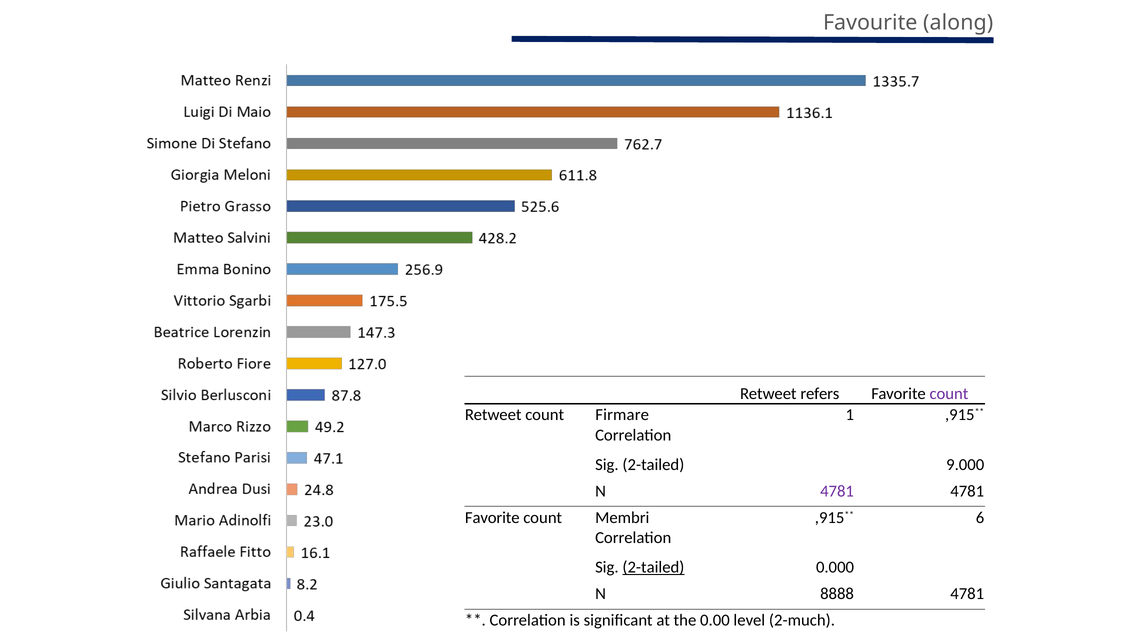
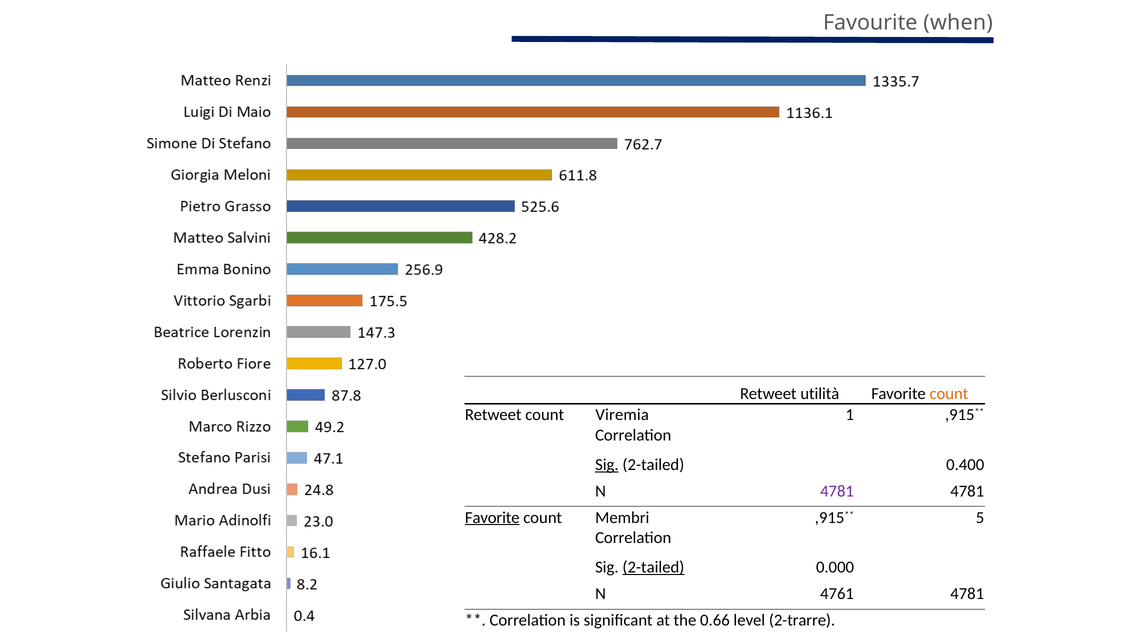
along: along -> when (958, 23)
refers: refers -> utilità (820, 394)
count colour: purple -> orange (949, 394)
Firmare: Firmare -> Viremia (622, 415)
Sig underline: none -> present (607, 465)
9.000: 9.000 -> 0.400 (965, 465)
Favorite underline: none -> present (492, 518)
6: 6 -> 5 (980, 518)
8888: 8888 -> 4761 (837, 594)
0.00: 0.00 -> 0.66 (715, 620)
2-much: 2-much -> 2-trarre (802, 620)
